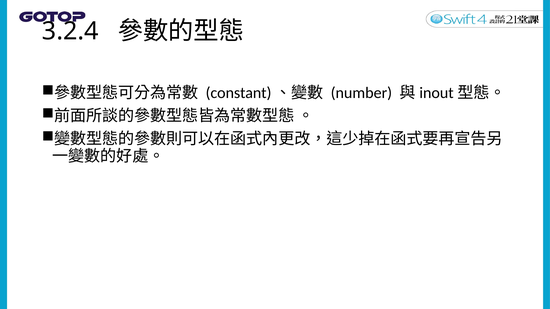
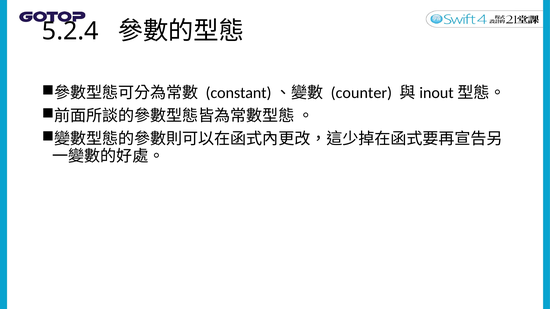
3.2.4: 3.2.4 -> 5.2.4 (70, 31)
number: number -> counter (361, 93)
